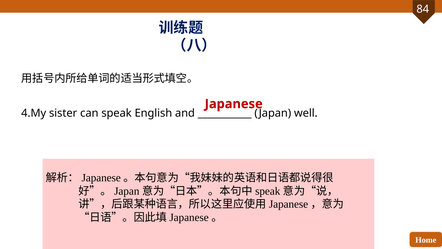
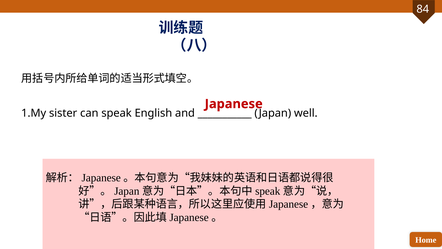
4.My: 4.My -> 1.My (34, 113)
